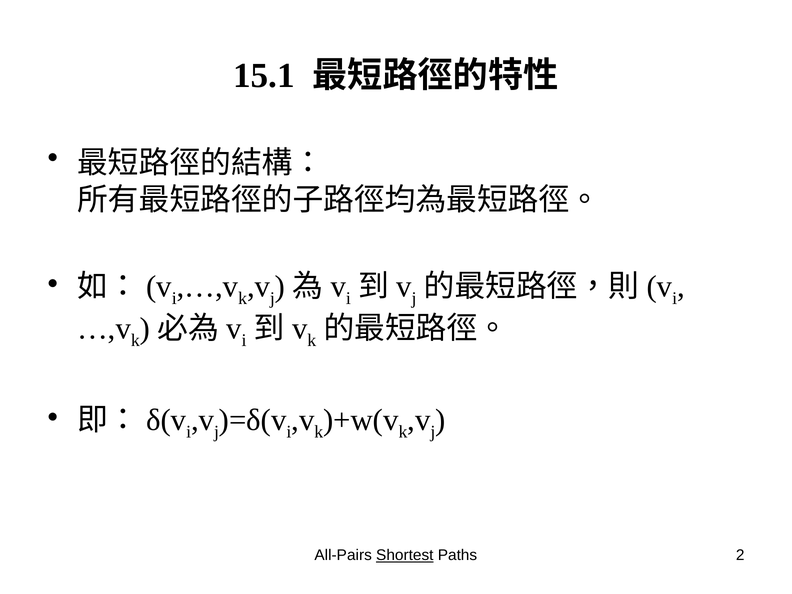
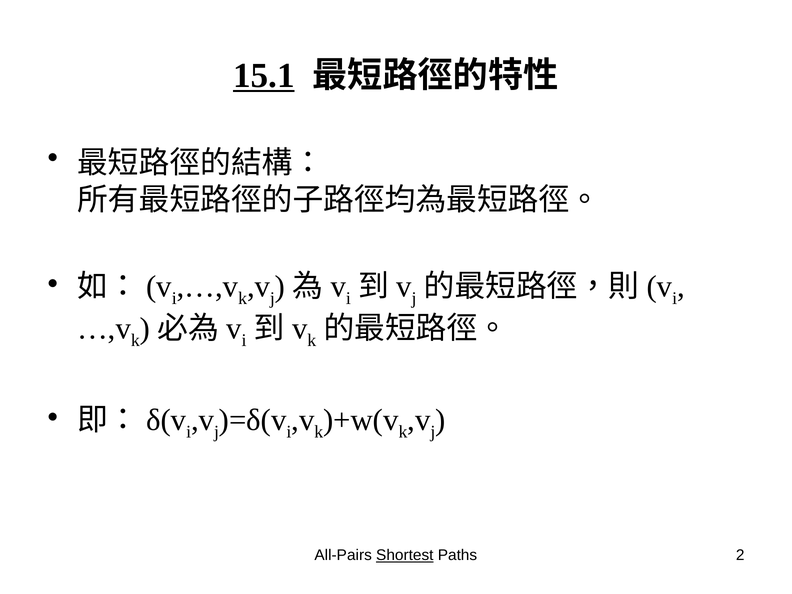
15.1 underline: none -> present (264, 76)
